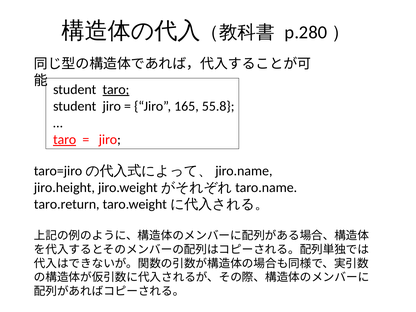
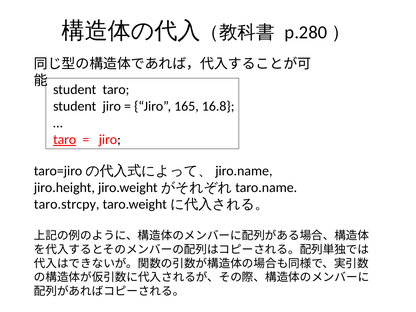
taro underline: present -> none (116, 90)
55.8: 55.8 -> 16.8 (218, 106)
taro.return: taro.return -> taro.strcpy (67, 204)
